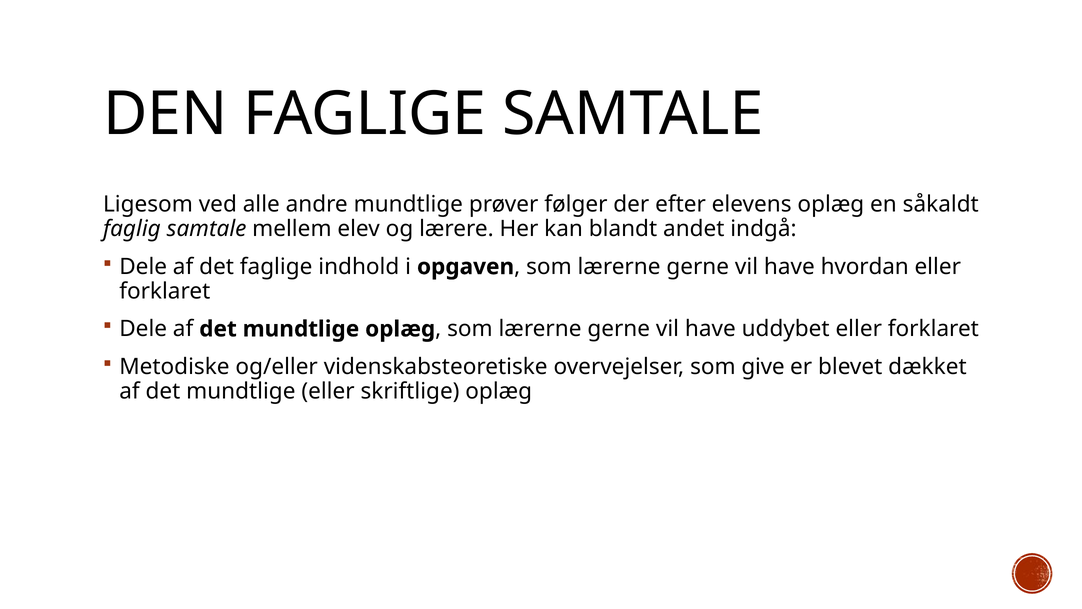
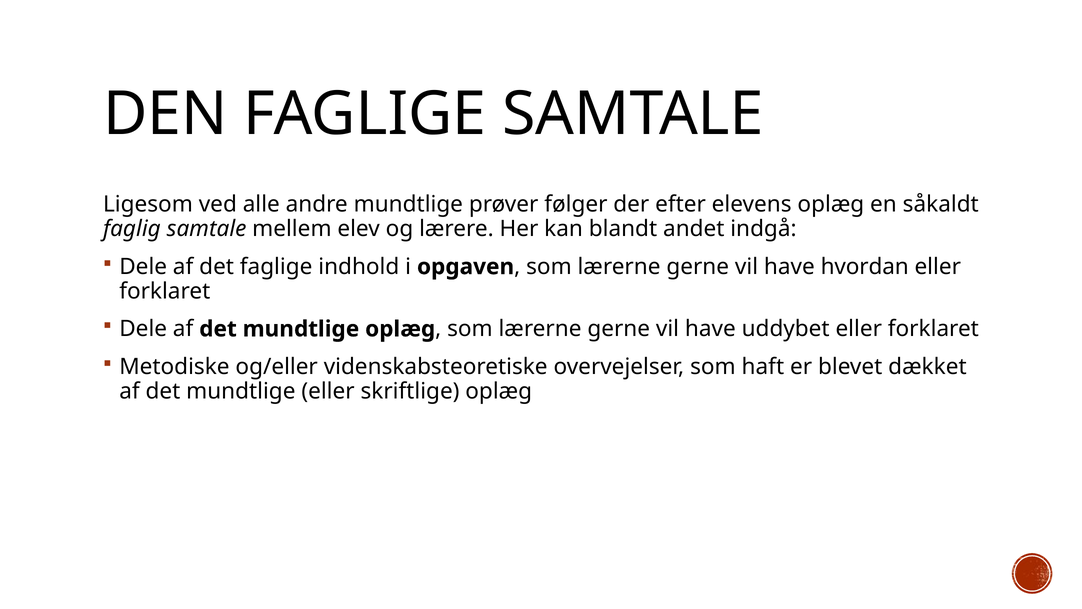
give: give -> haft (763, 367)
